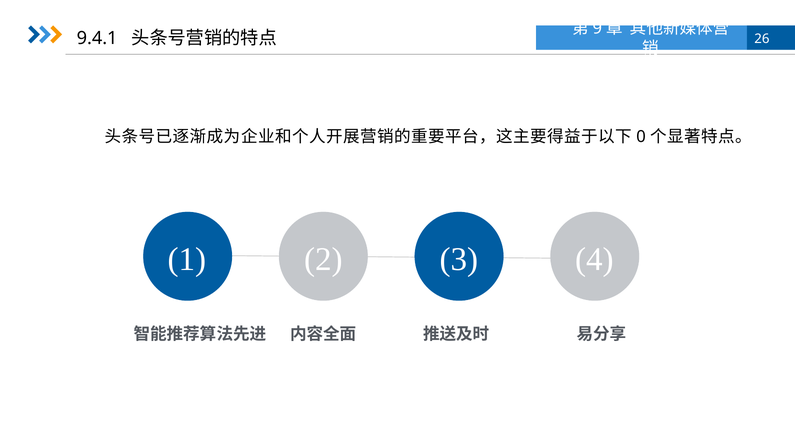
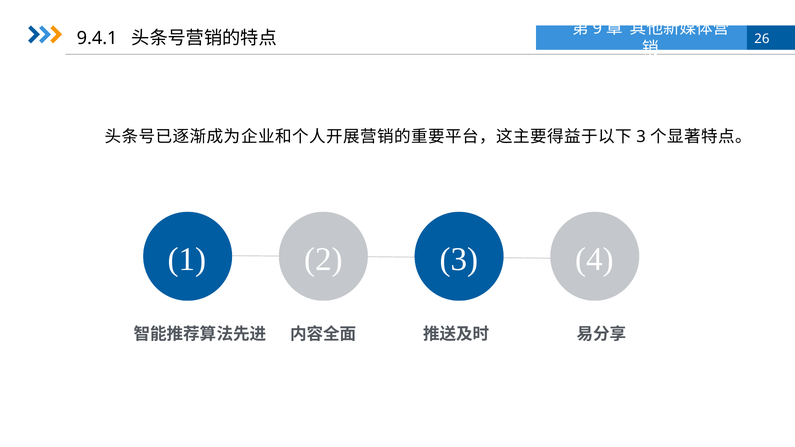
0: 0 -> 3 (641, 137)
